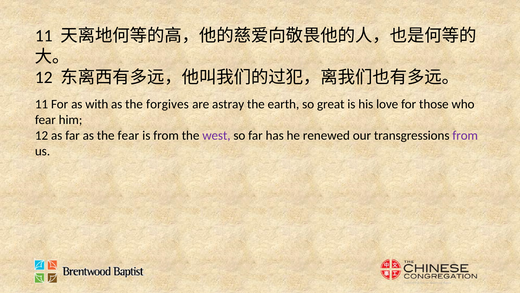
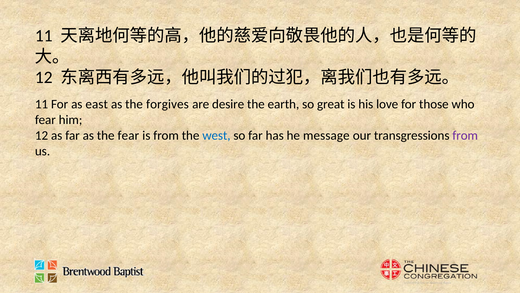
with: with -> east (97, 104)
astray: astray -> desire (228, 104)
west colour: purple -> blue (216, 135)
renewed: renewed -> message (326, 135)
